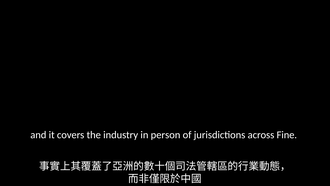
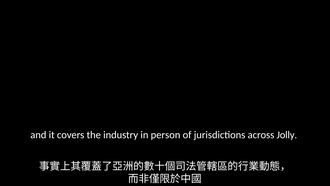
Fine: Fine -> Jolly (287, 135)
